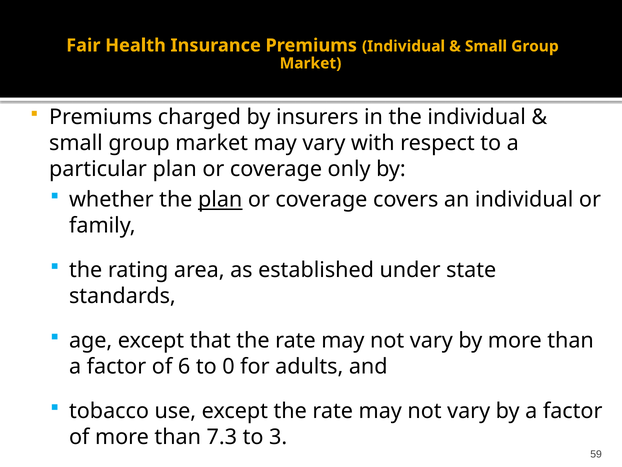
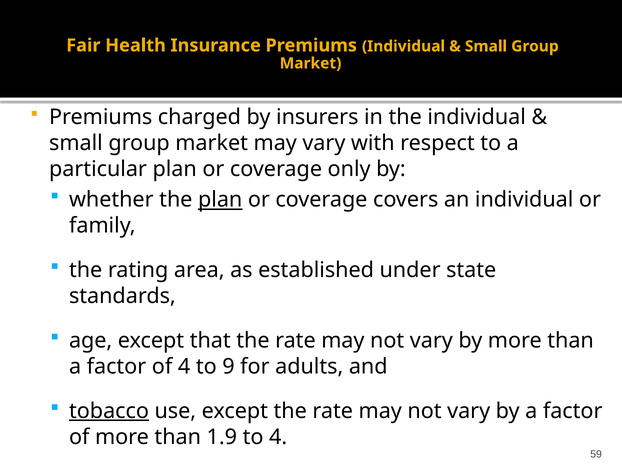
of 6: 6 -> 4 (184, 366)
0: 0 -> 9 (228, 366)
tobacco underline: none -> present (109, 411)
7.3: 7.3 -> 1.9 (222, 437)
to 3: 3 -> 4 (278, 437)
